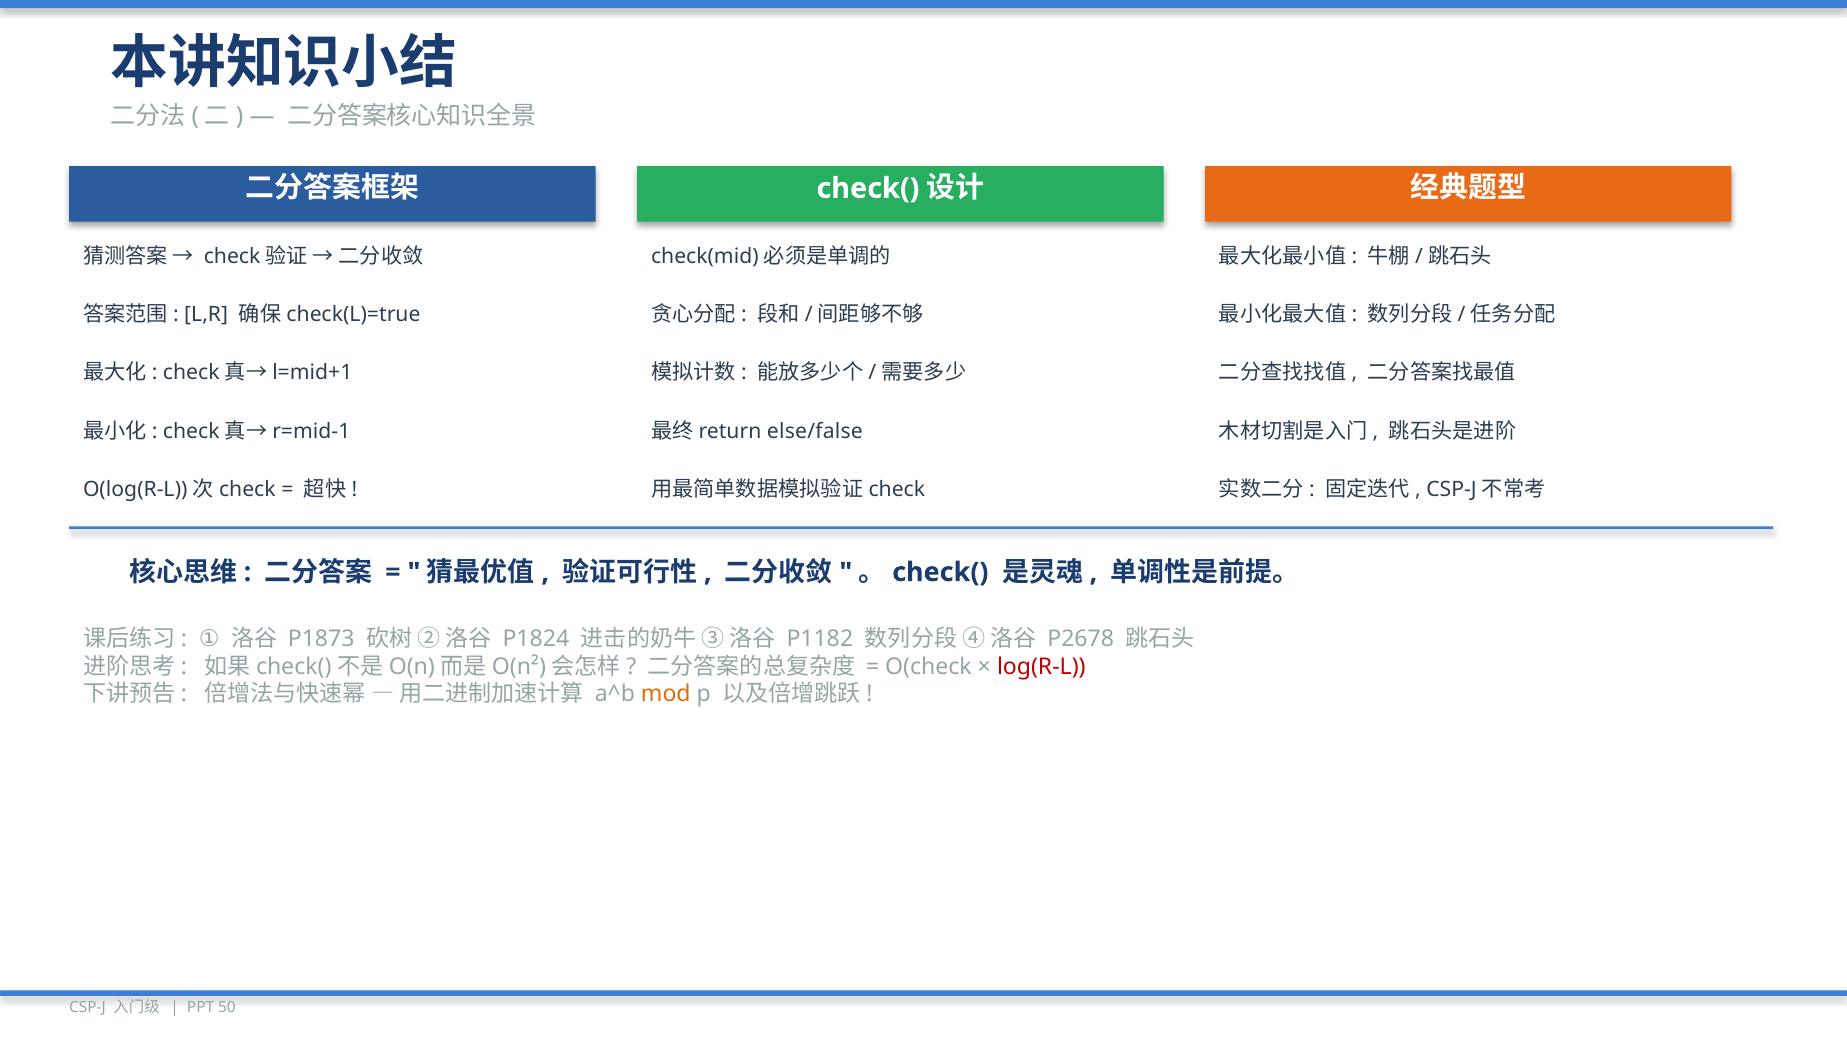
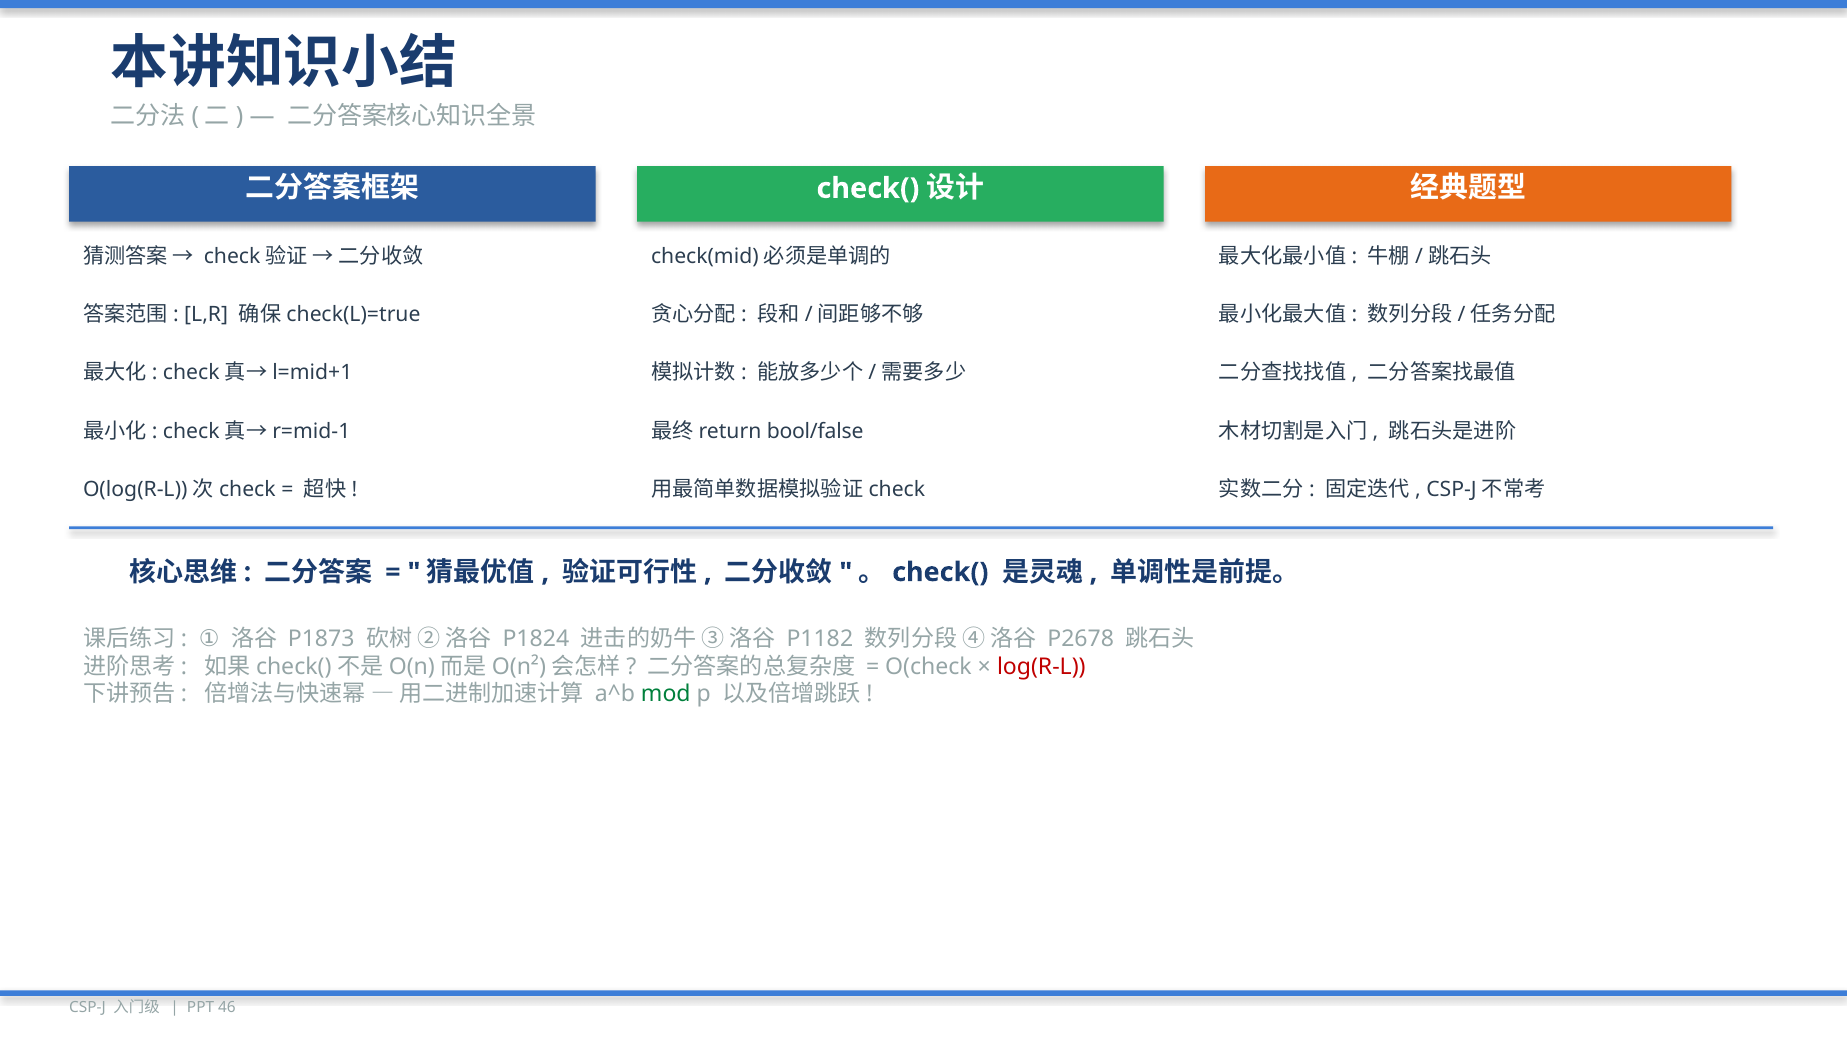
else/false: else/false -> bool/false (815, 431)
mod colour: orange -> green (666, 694)
50: 50 -> 46 (227, 1008)
